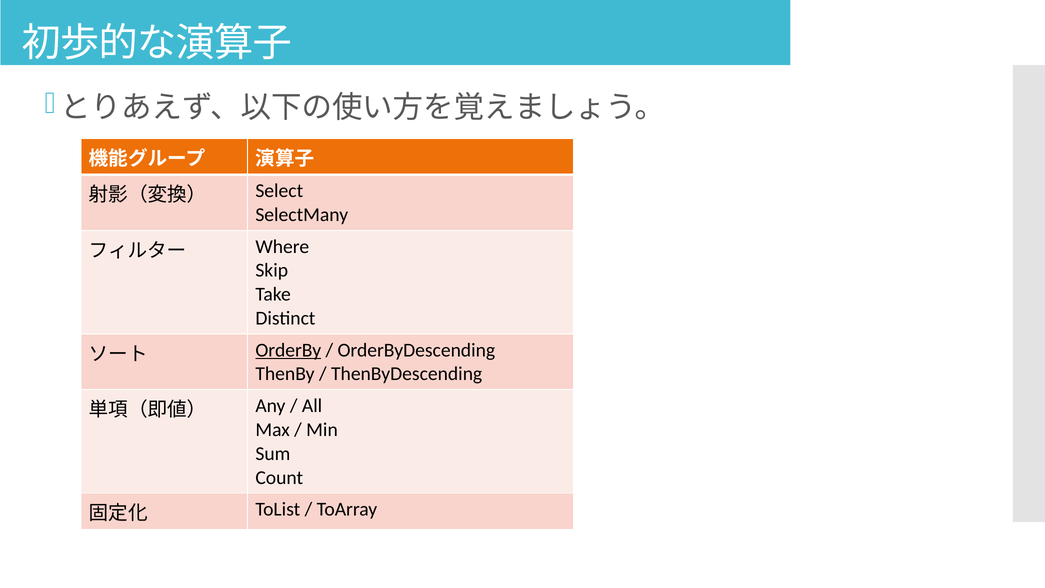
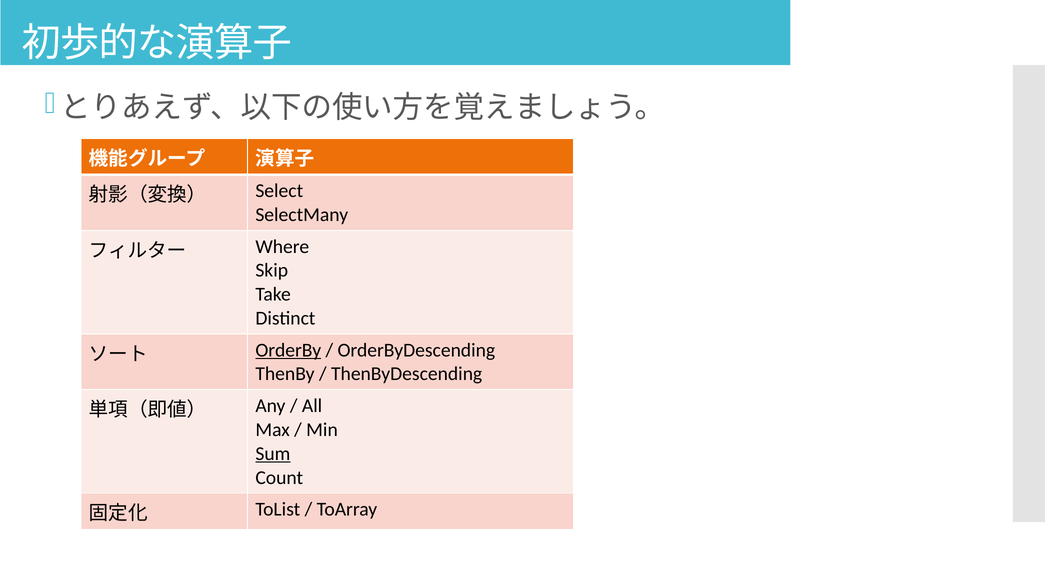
Sum underline: none -> present (273, 454)
